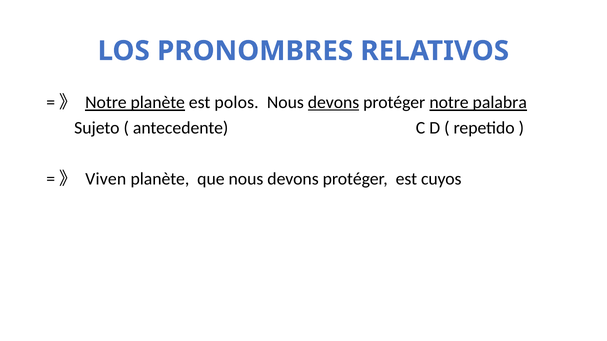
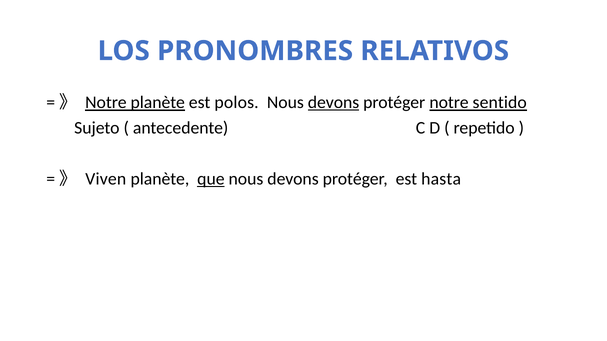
palabra: palabra -> sentido (500, 103)
que underline: none -> present (211, 179)
cuyos: cuyos -> hasta (441, 179)
